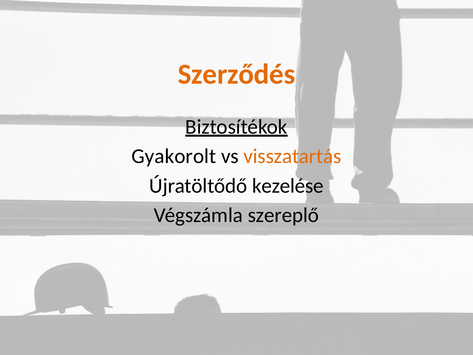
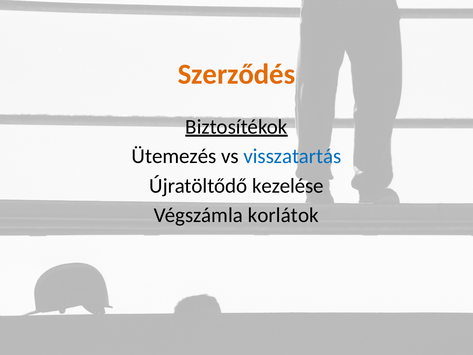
Gyakorolt: Gyakorolt -> Ütemezés (174, 156)
visszatartás colour: orange -> blue (292, 156)
szereplő: szereplő -> korlátok (283, 215)
